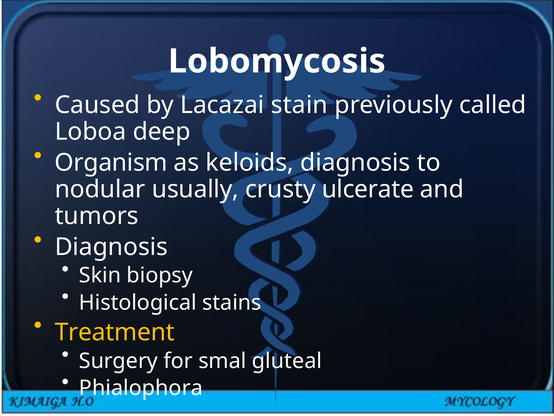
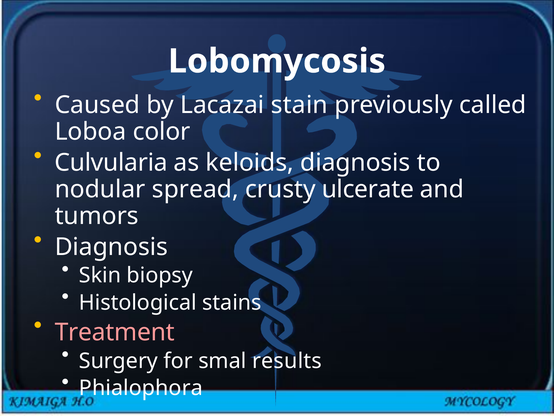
deep: deep -> color (162, 131)
Organism: Organism -> Culvularia (111, 163)
usually: usually -> spread (195, 189)
Treatment colour: yellow -> pink (115, 332)
gluteal: gluteal -> results (287, 361)
